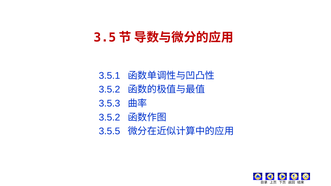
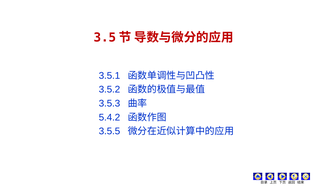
3.5.2: 3.5.2 -> 5.4.2 (109, 117)
